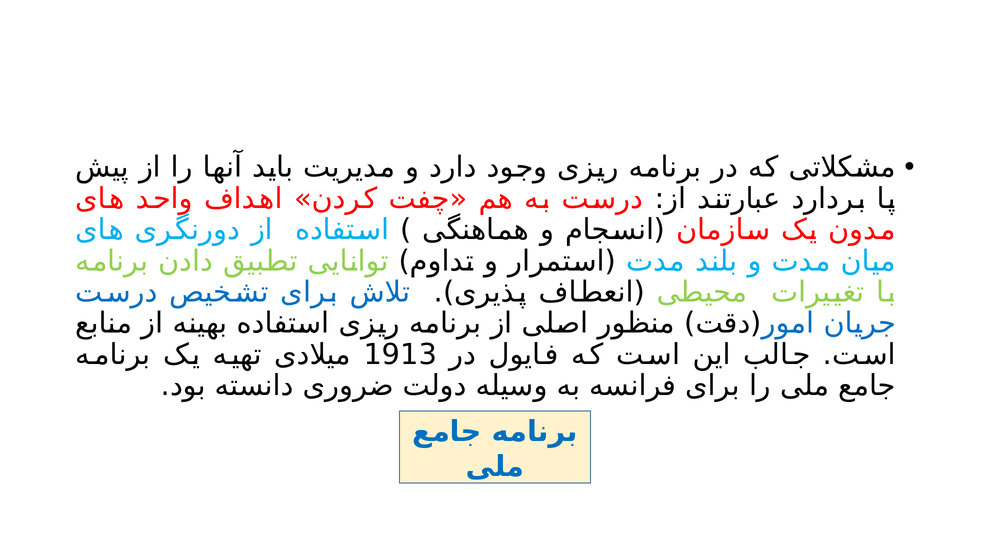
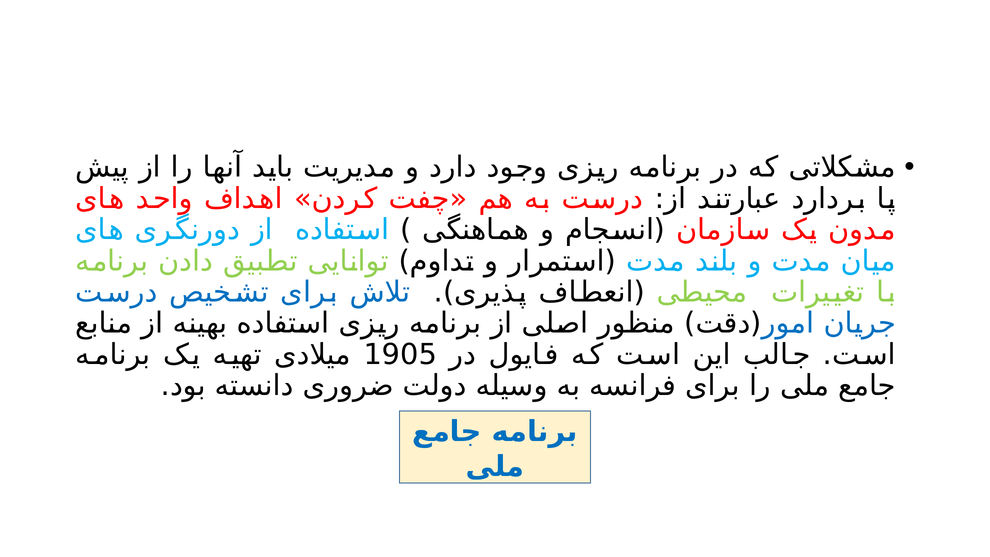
1913: 1913 -> 1905 (400, 355)
